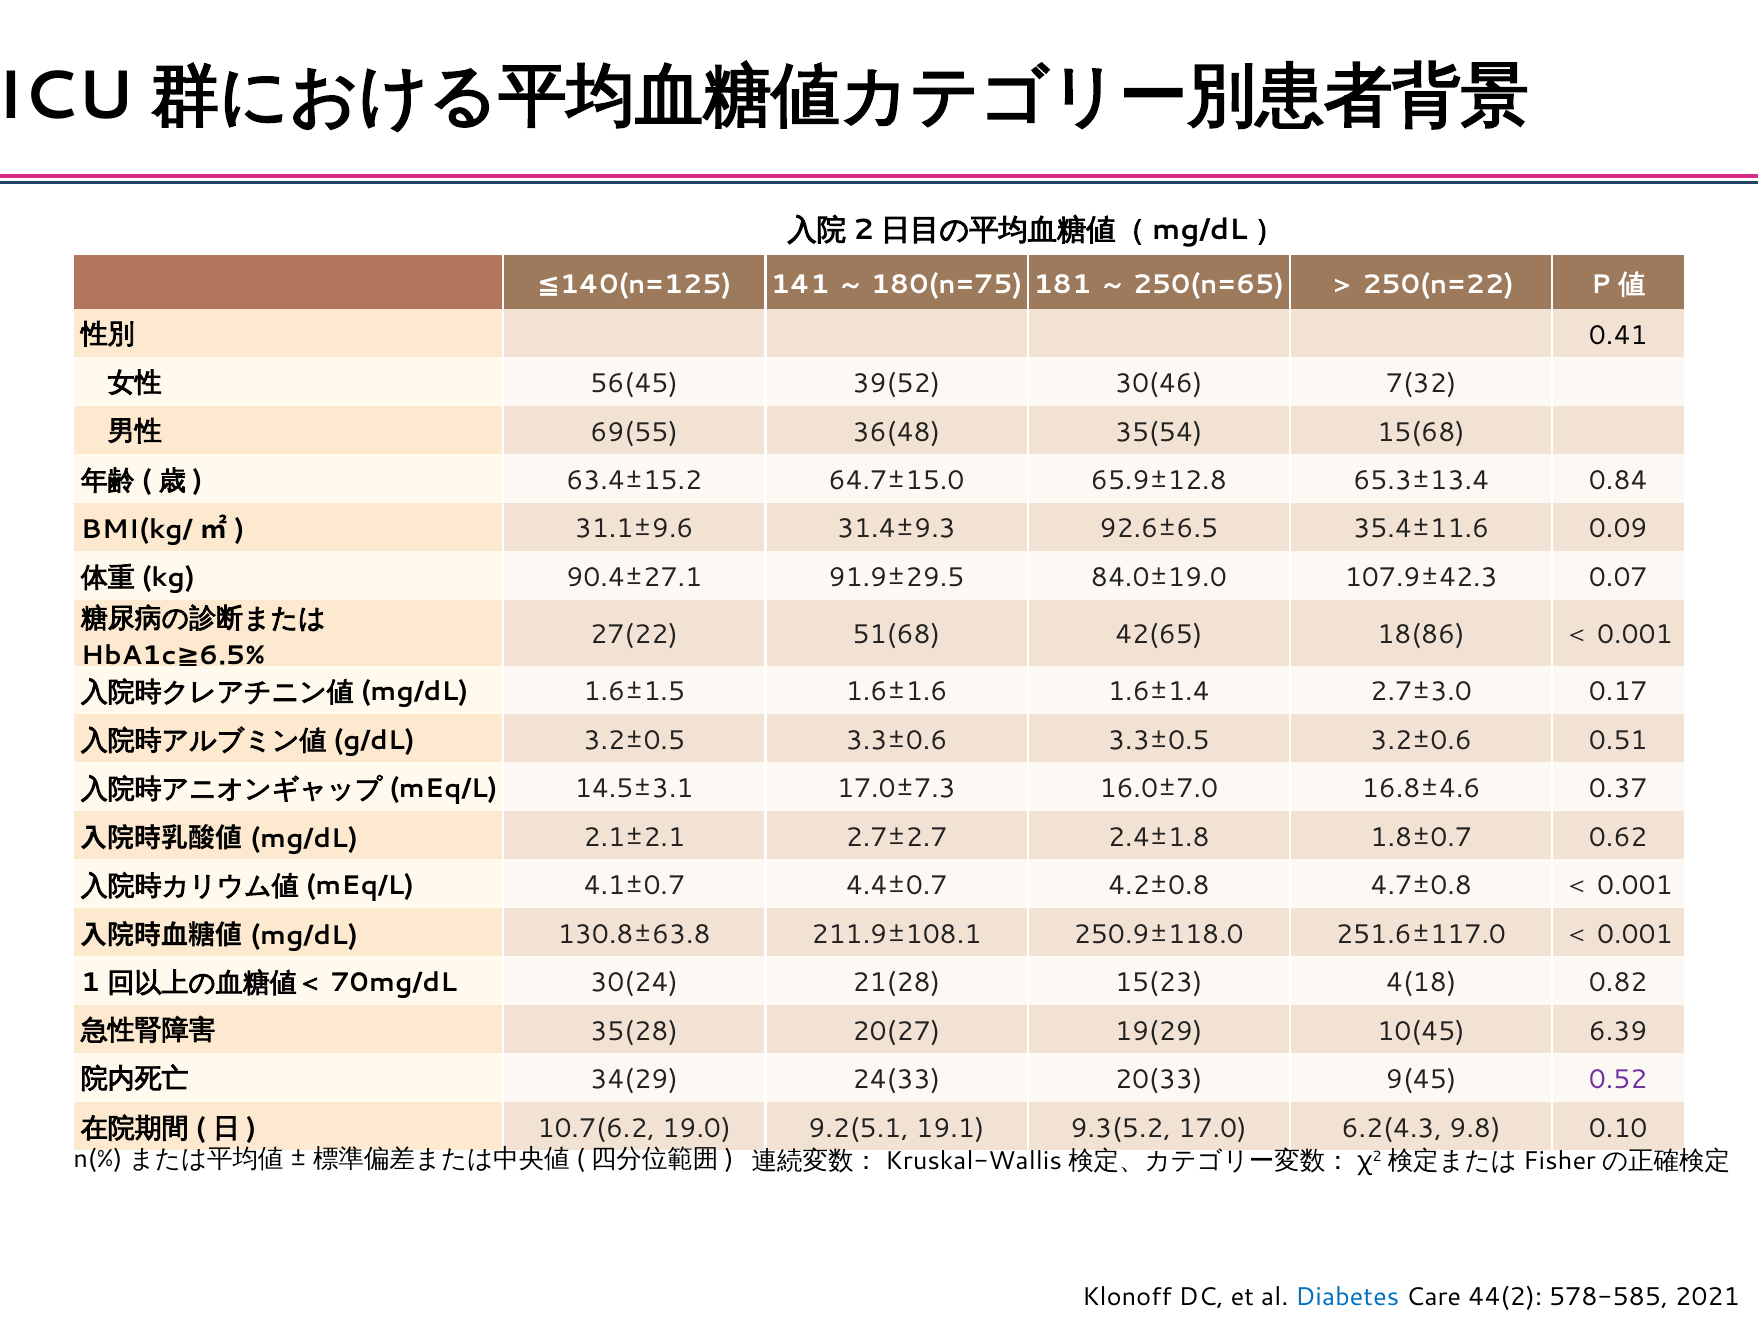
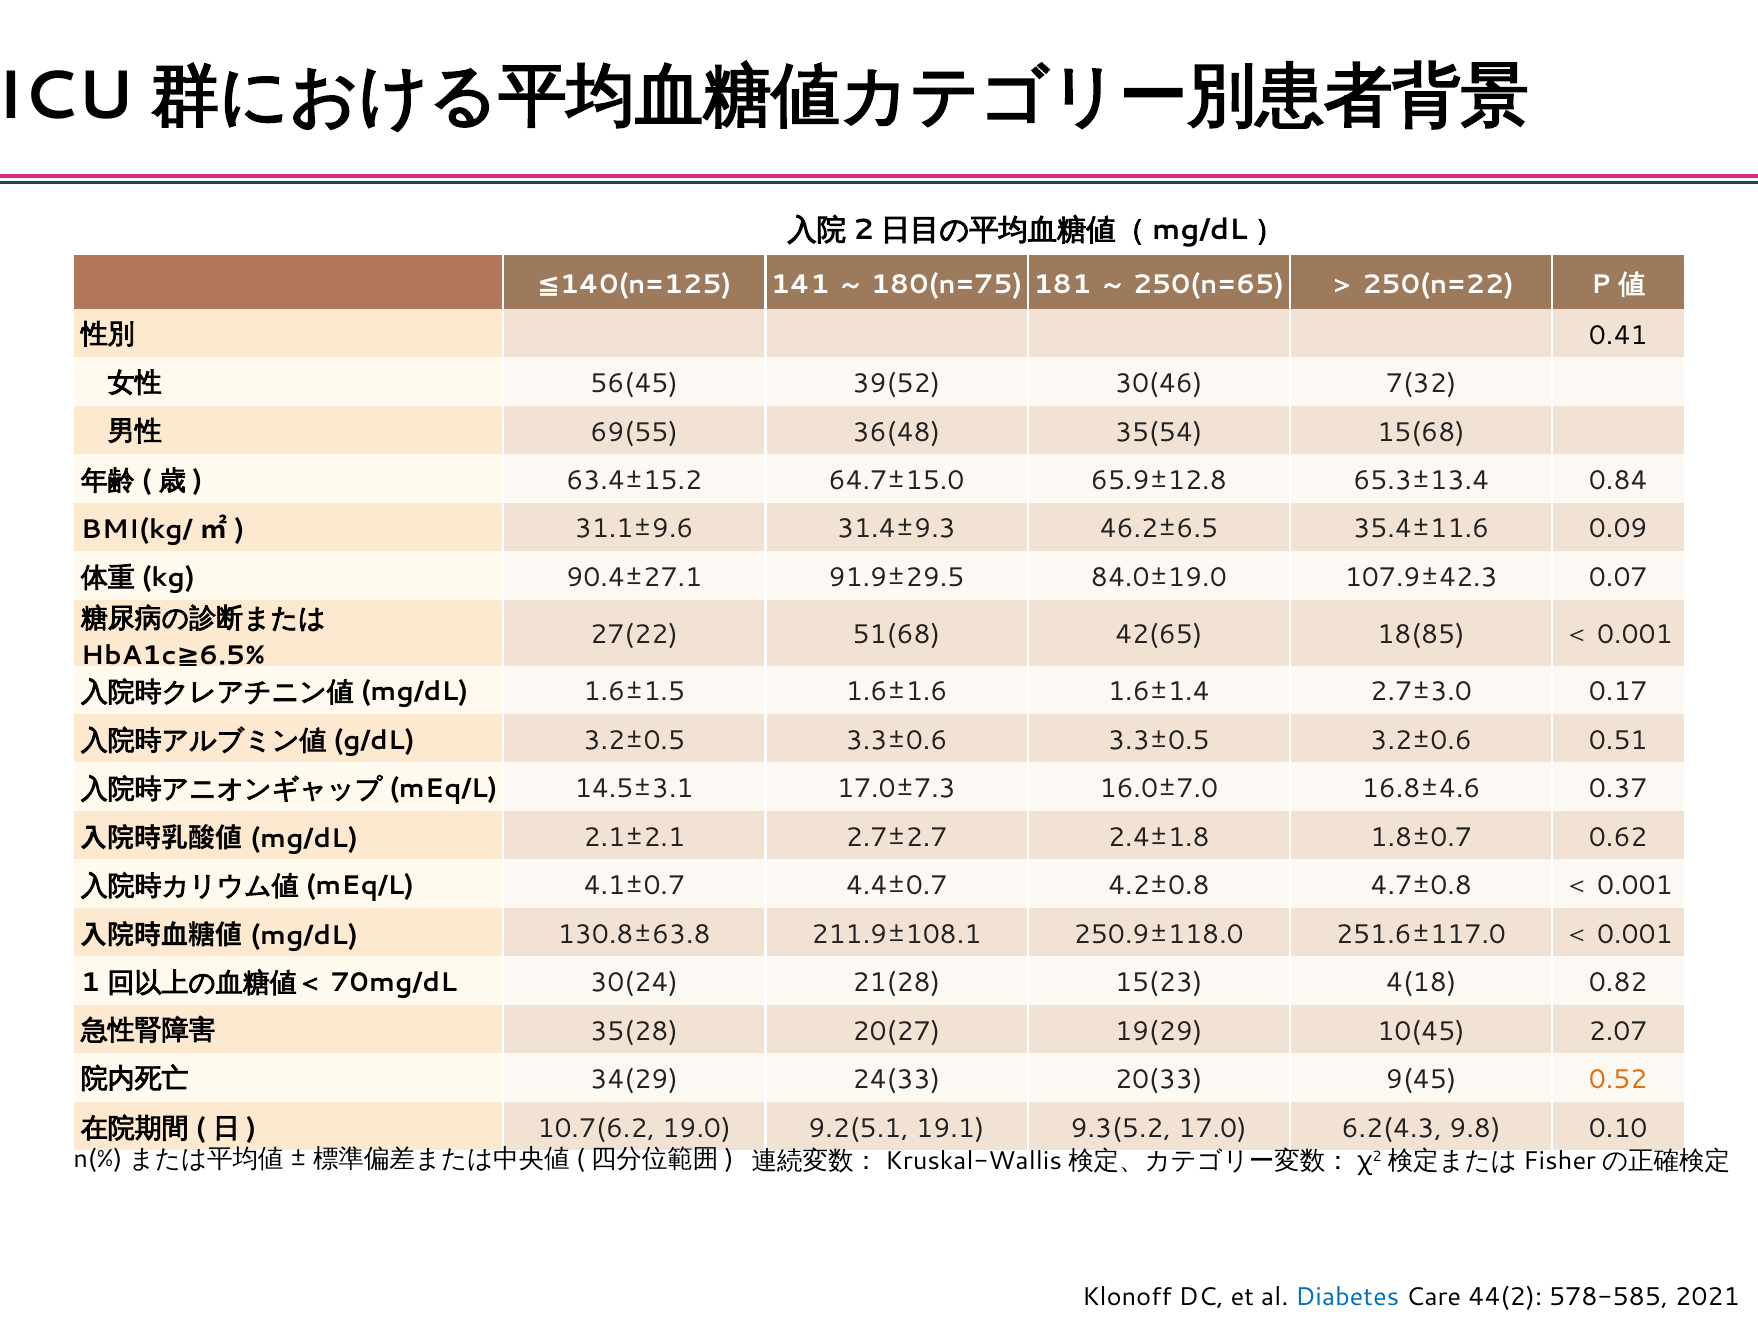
92.6±6.5: 92.6±6.5 -> 46.2±6.5 (1159, 529)
18(86: 18(86 -> 18(85 (1421, 635)
6.39: 6.39 -> 2.07 (1618, 1031)
0.52 colour: purple -> orange (1618, 1079)
